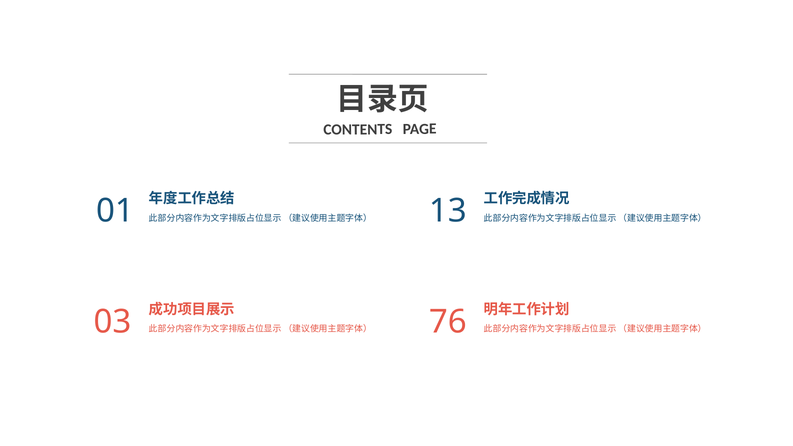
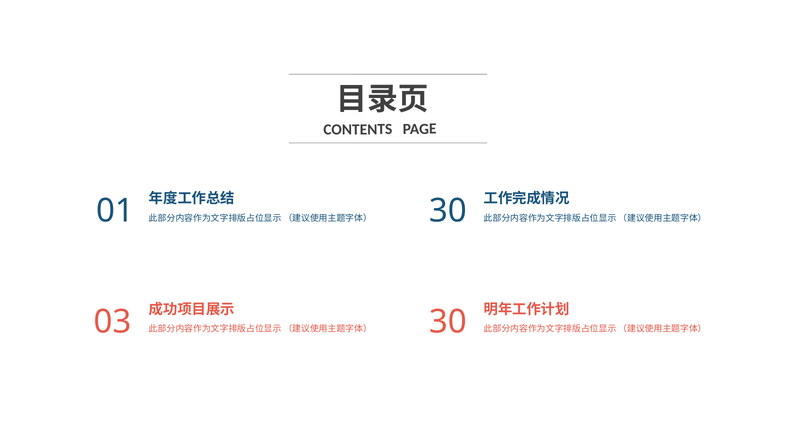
13: 13 -> 30 (448, 211)
76: 76 -> 30 (448, 322)
